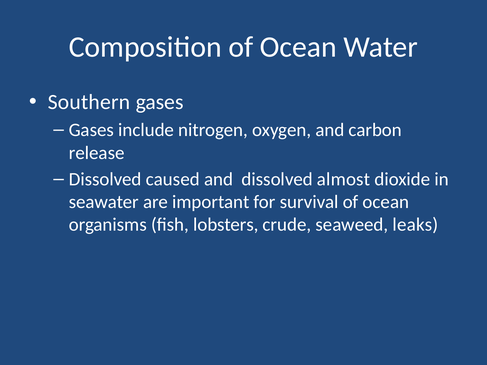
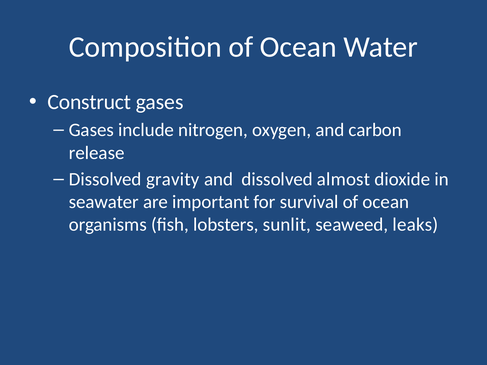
Southern: Southern -> Construct (89, 102)
caused: caused -> gravity (173, 179)
crude: crude -> sunlit (287, 225)
